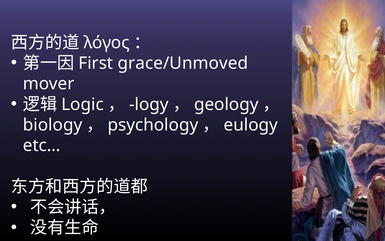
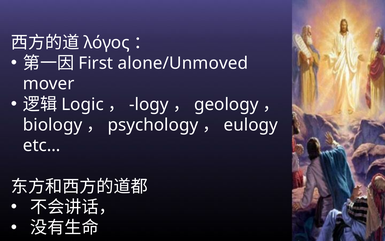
grace/Unmoved: grace/Unmoved -> alone/Unmoved (183, 63)
